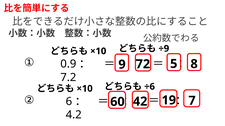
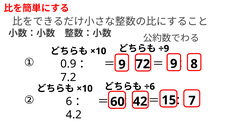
72 5: 5 -> 9 (174, 64)
19: 19 -> 15 (169, 101)
